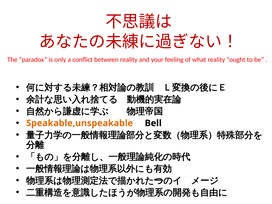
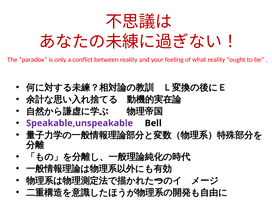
Speakable,unspeakable colour: orange -> purple (80, 123)
